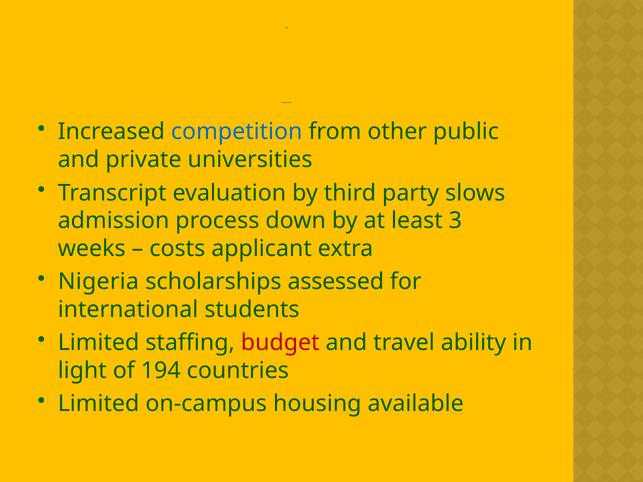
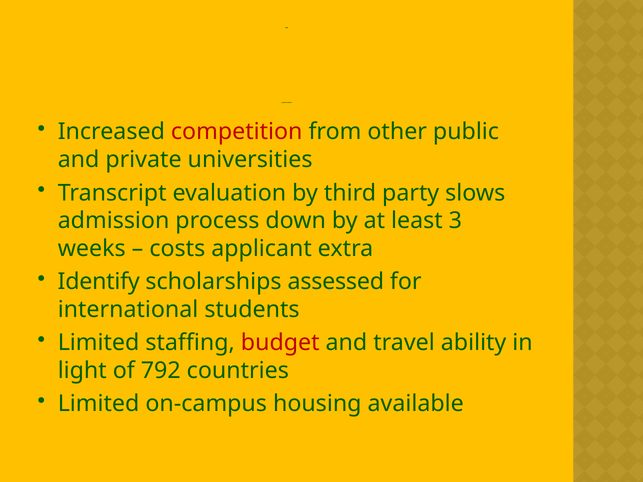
competition colour: blue -> red (237, 132)
Nigeria: Nigeria -> Identify (99, 282)
194: 194 -> 792 (161, 371)
